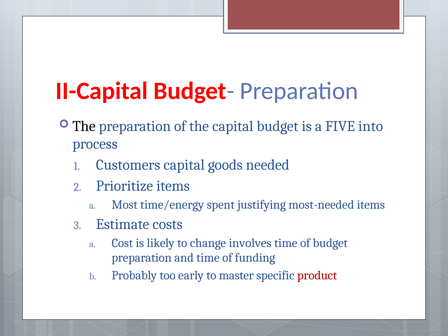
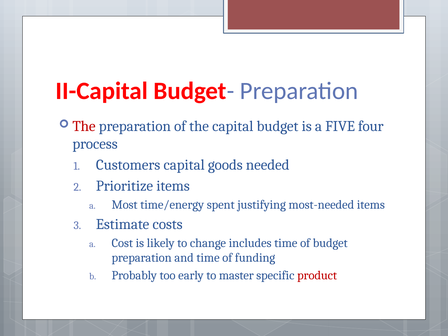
The colour: black -> red (84, 126)
into: into -> four (371, 126)
involves: involves -> includes (250, 243)
